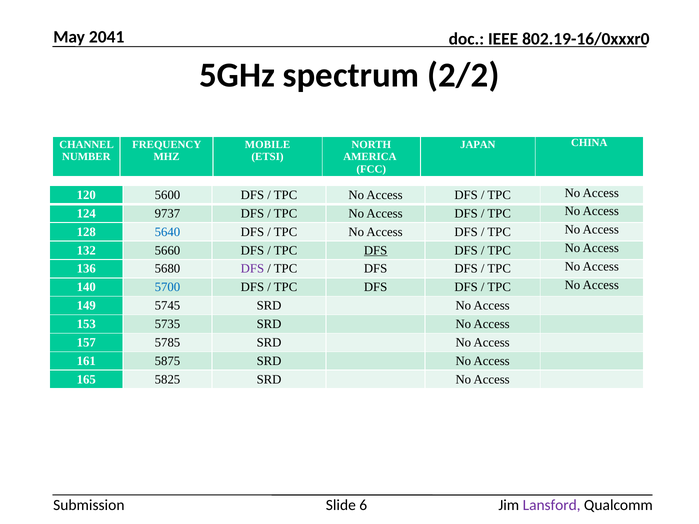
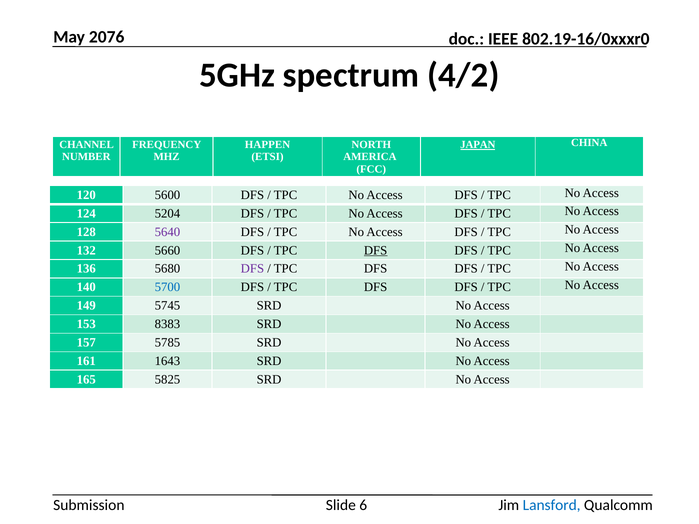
2041: 2041 -> 2076 (107, 37)
2/2: 2/2 -> 4/2 (463, 75)
MOBILE: MOBILE -> HAPPEN (268, 145)
JAPAN underline: none -> present (478, 145)
9737: 9737 -> 5204 (167, 214)
5640 colour: blue -> purple (167, 232)
5735: 5735 -> 8383 (167, 324)
5875: 5875 -> 1643 (167, 361)
Lansford colour: purple -> blue (552, 505)
